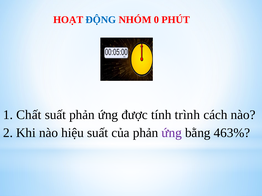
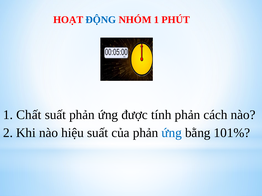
NHÓM 0: 0 -> 1 (157, 20)
tính trình: trình -> phản (187, 115)
ứng colour: purple -> blue (172, 133)
463%: 463% -> 101% (232, 133)
